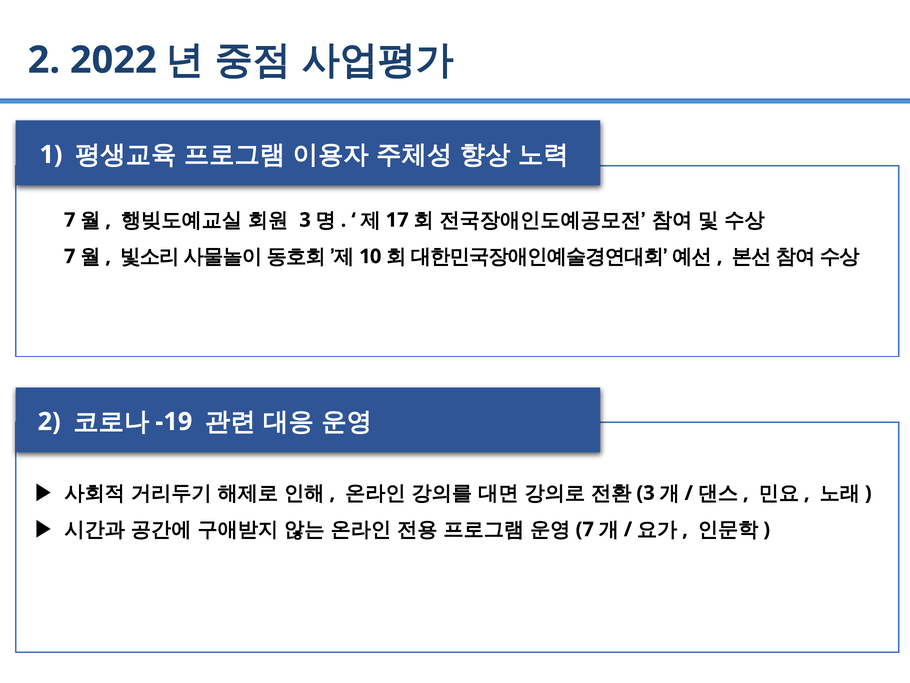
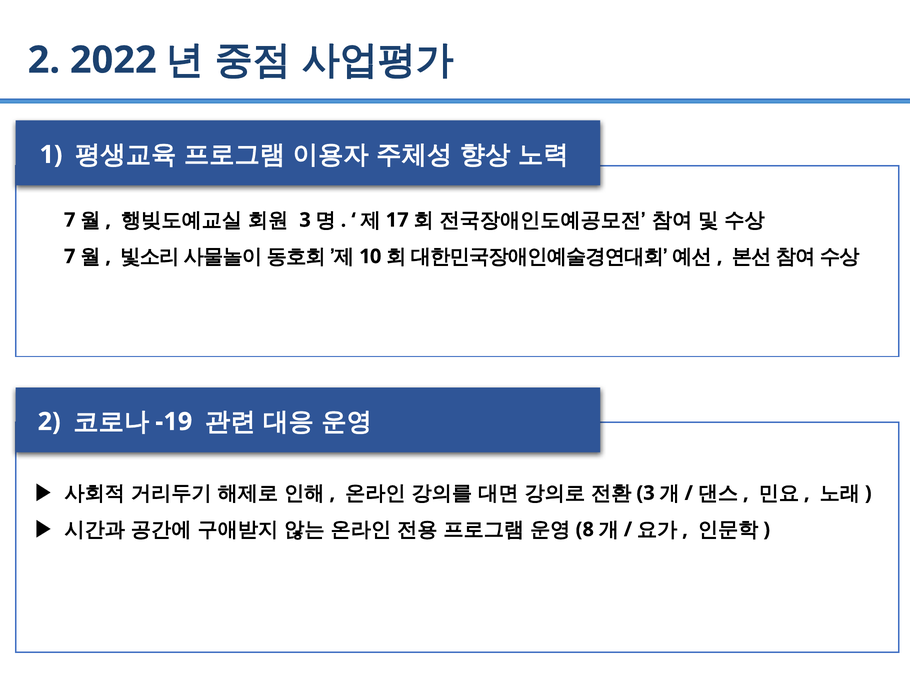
7: 7 -> 8 (585, 529)
